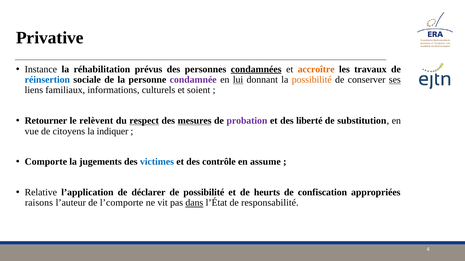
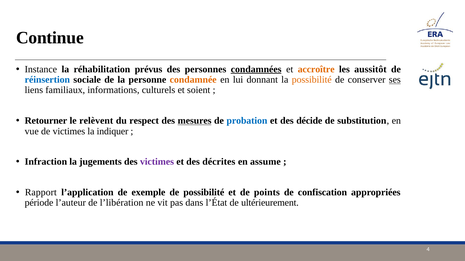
Privative: Privative -> Continue (50, 38)
travaux: travaux -> aussitôt (370, 69)
condamnée colour: purple -> orange (193, 80)
lui underline: present -> none (238, 80)
respect underline: present -> none (144, 121)
probation colour: purple -> blue (247, 121)
liberté: liberté -> décide (309, 121)
de citoyens: citoyens -> victimes (69, 131)
Comporte: Comporte -> Infraction (46, 162)
victimes colour: blue -> purple (157, 162)
contrôle: contrôle -> décrites (219, 162)
Relative: Relative -> Rapport (41, 193)
déclarer: déclarer -> exemple (148, 193)
heurts: heurts -> points (267, 193)
raisons: raisons -> période (39, 203)
l’comporte: l’comporte -> l’libération (122, 203)
dans underline: present -> none (194, 203)
responsabilité: responsabilité -> ultérieurement (270, 203)
